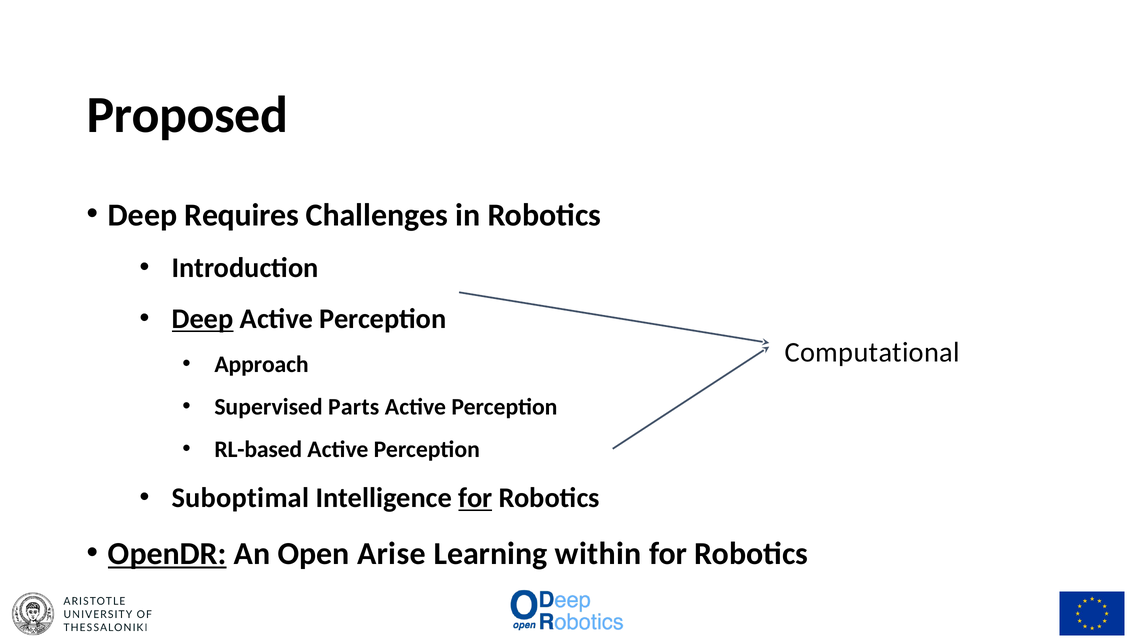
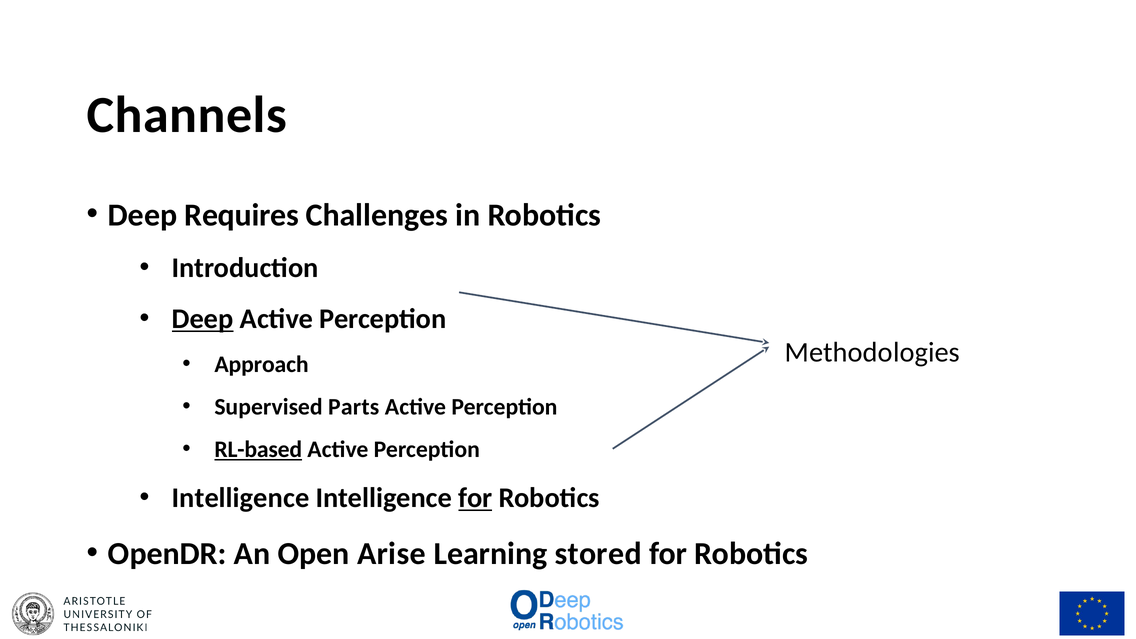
Proposed: Proposed -> Channels (187, 115)
Computational: Computational -> Methodologies (872, 352)
RL-based underline: none -> present (258, 449)
Suboptimal: Suboptimal -> Intelligence (241, 498)
OpenDR underline: present -> none (167, 554)
within: within -> stored (598, 554)
